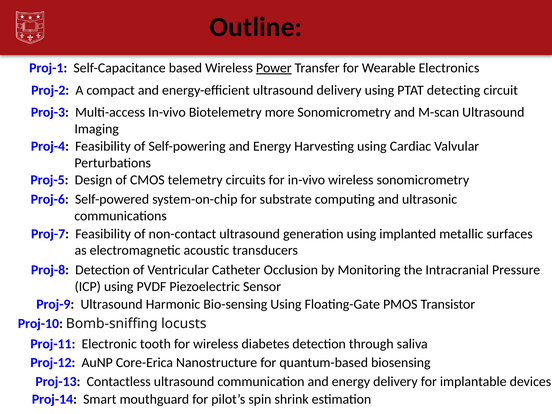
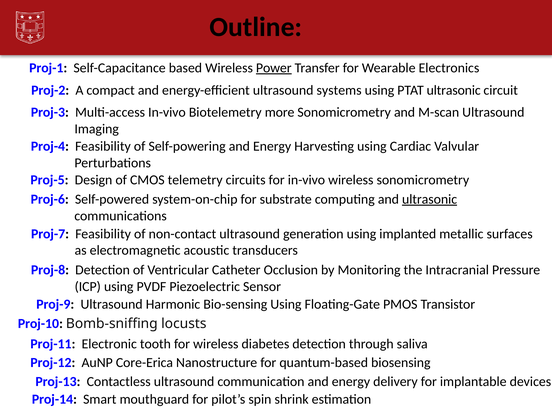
ultrasound delivery: delivery -> systems (339, 90)
PTAT detecting: detecting -> ultrasonic (454, 90)
ultrasonic underline: none -> present (430, 199)
